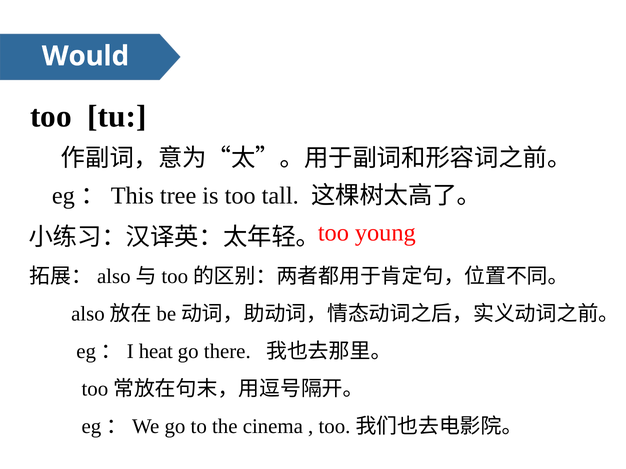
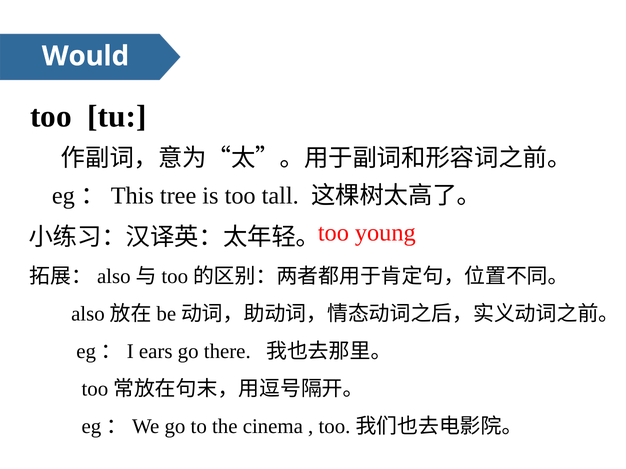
heat: heat -> ears (156, 352)
